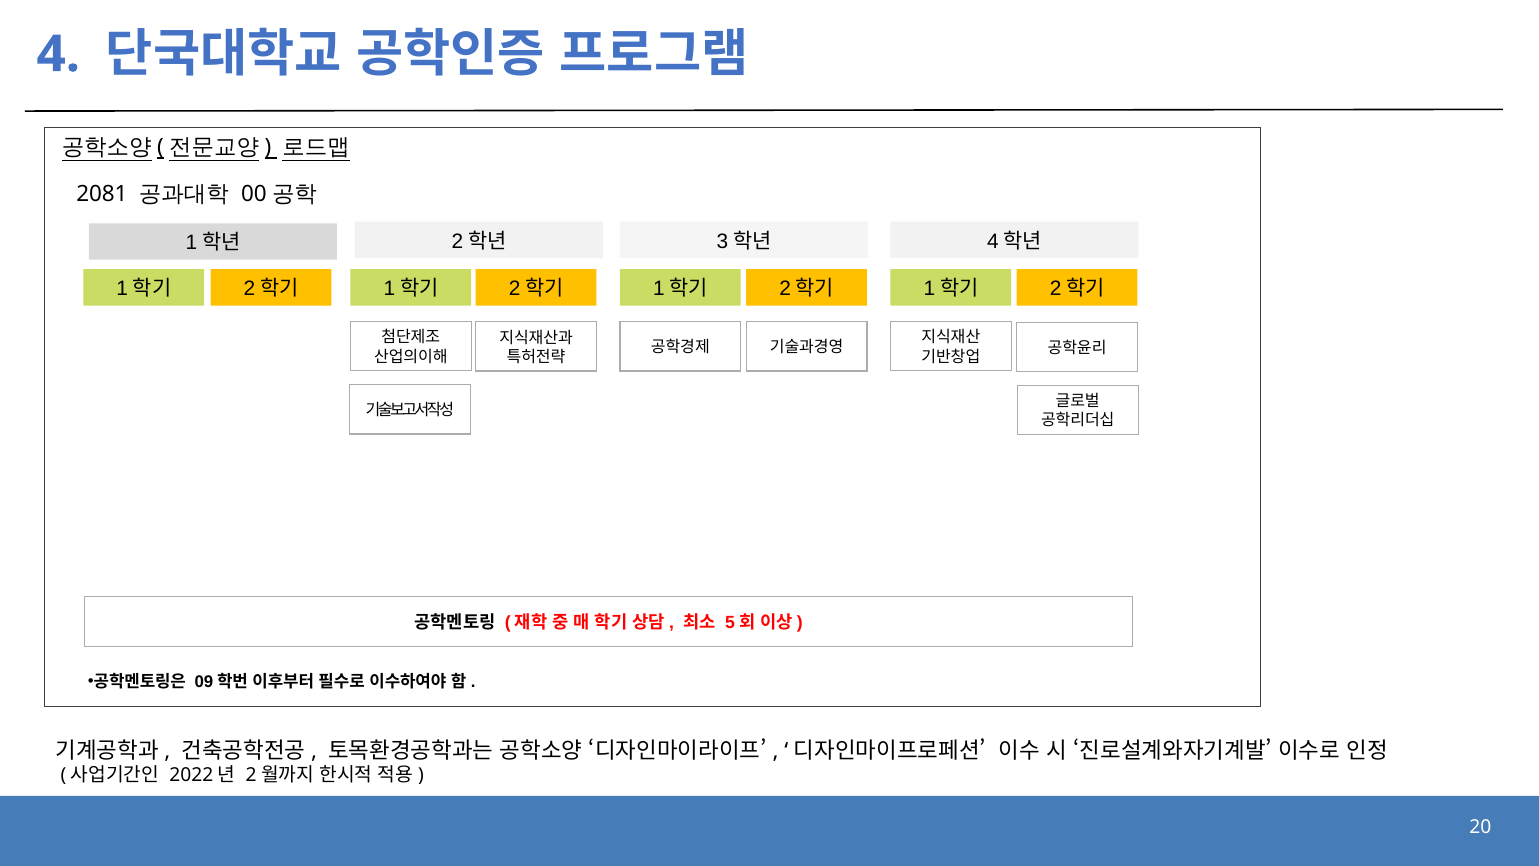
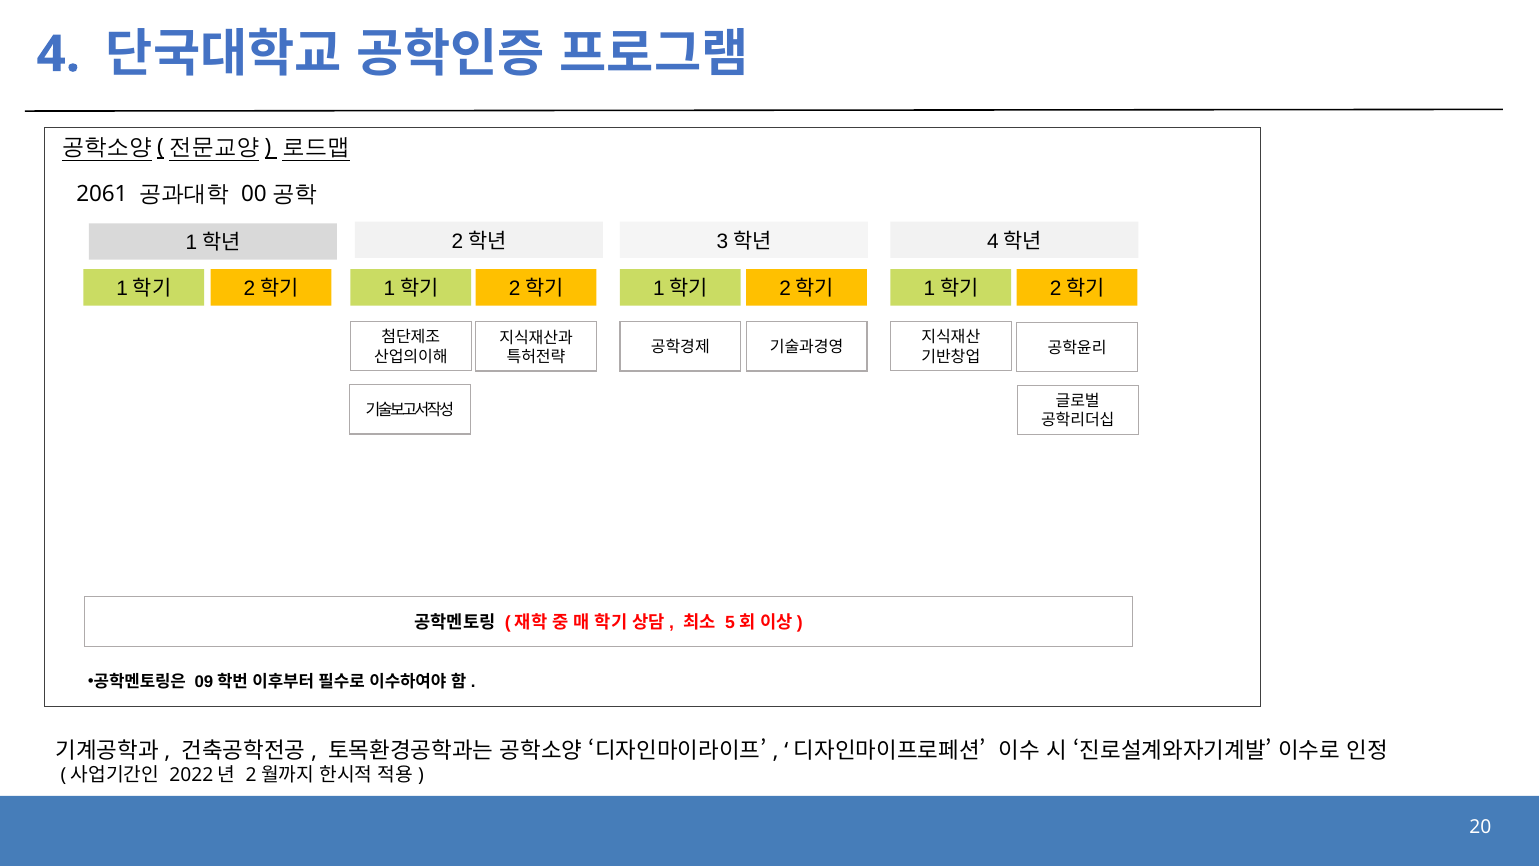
2081: 2081 -> 2061 (102, 194)
